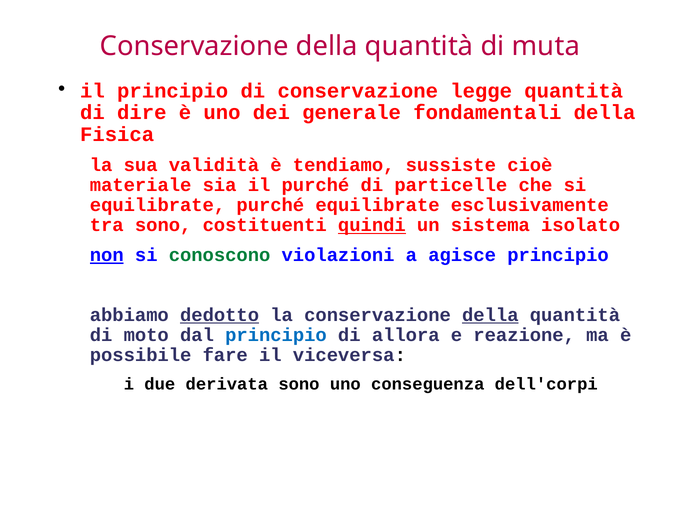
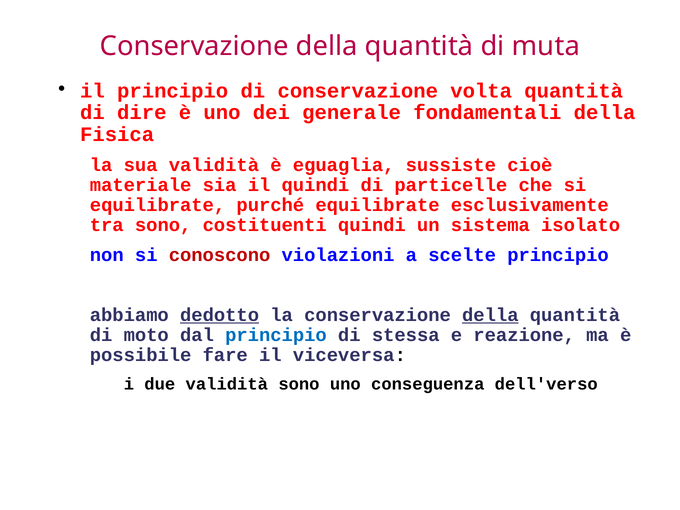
legge: legge -> volta (481, 91)
tendiamo: tendiamo -> eguaglia (344, 165)
il purché: purché -> quindi (315, 185)
quindi underline: present -> none (372, 225)
non underline: present -> none (107, 255)
conoscono colour: green -> red (220, 255)
agisce: agisce -> scelte (462, 255)
allora: allora -> stessa (406, 335)
due derivata: derivata -> validità (227, 384)
dell'corpi: dell'corpi -> dell'verso (546, 384)
